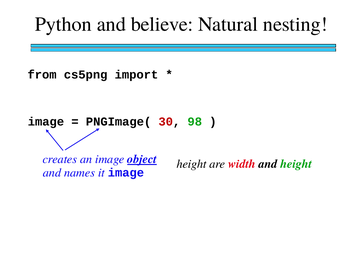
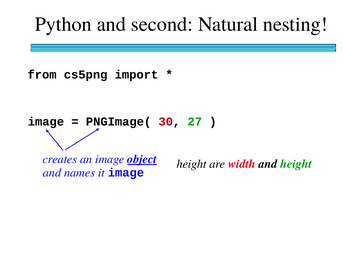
believe: believe -> second (162, 24)
98: 98 -> 27 (195, 122)
